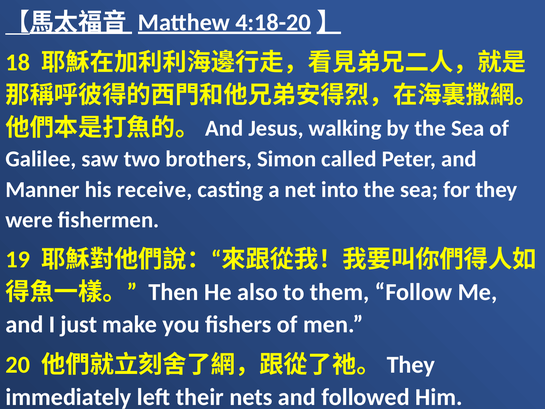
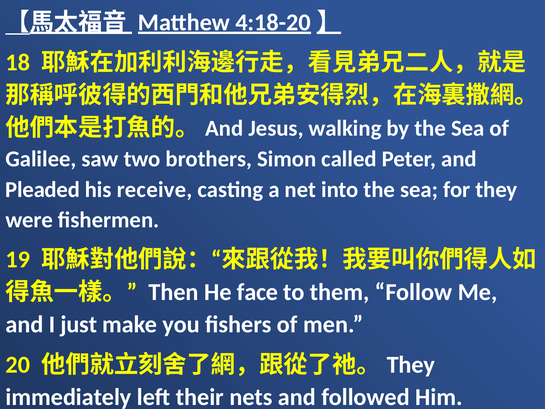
Manner: Manner -> Pleaded (43, 189)
also: also -> face (258, 292)
